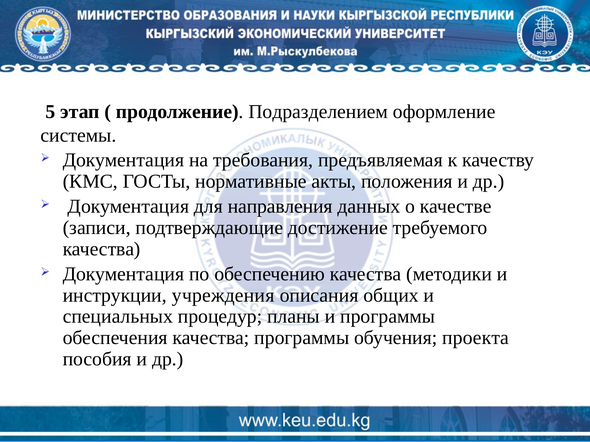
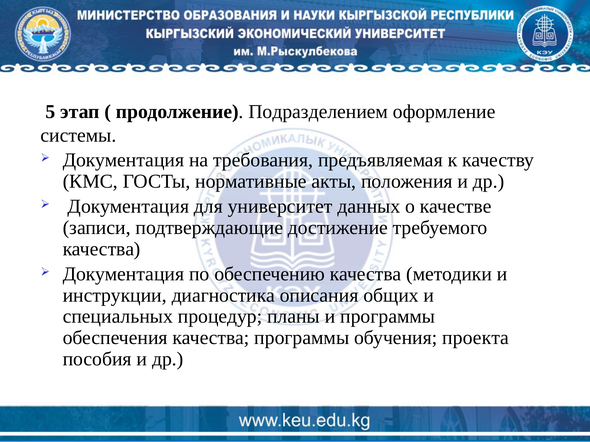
направления: направления -> университет (280, 207)
учреждения: учреждения -> диагностика (223, 296)
